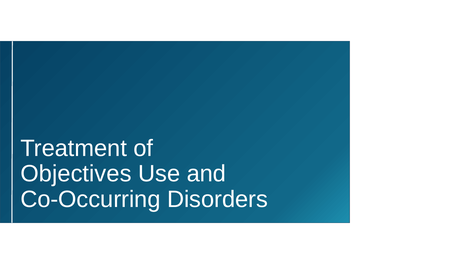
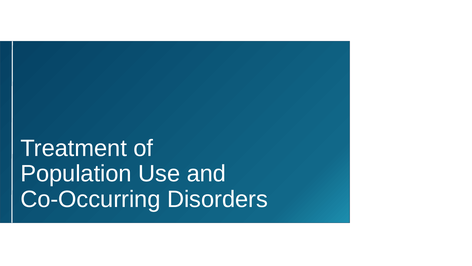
Objectives: Objectives -> Population (76, 174)
